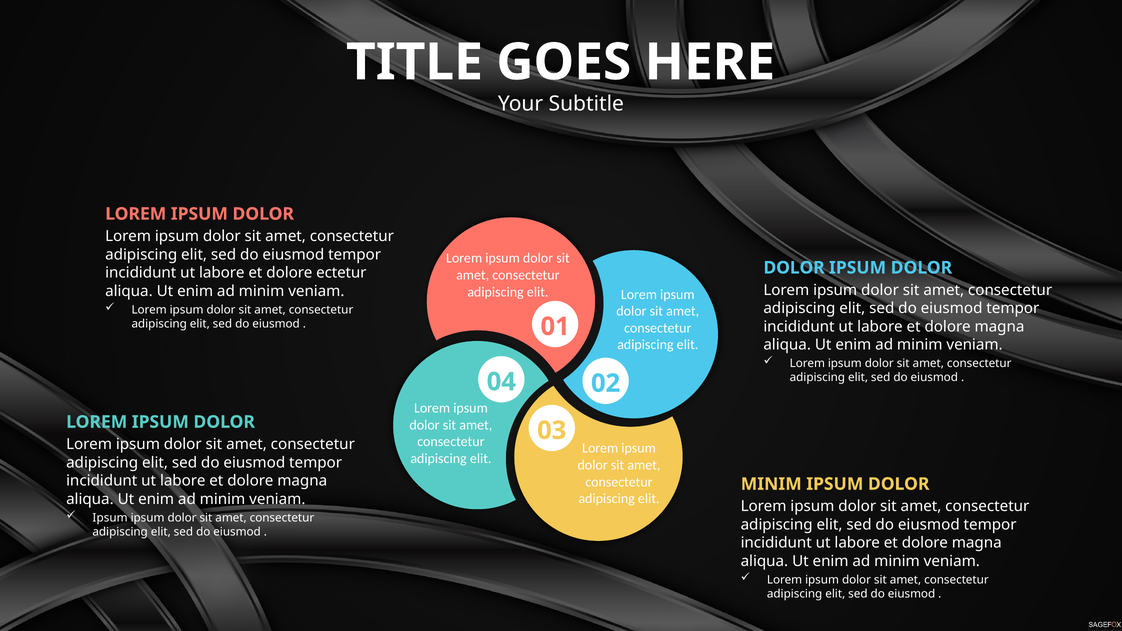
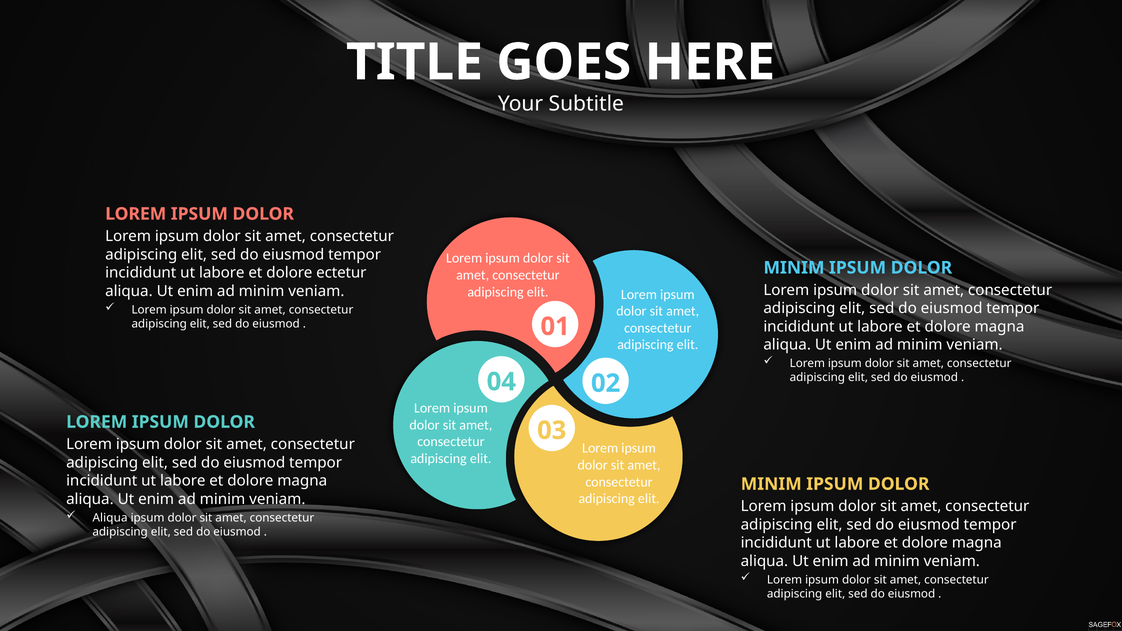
DOLOR: DOLOR -> MINIM (794, 268)
Ipsum: Ipsum -> Aliqua (110, 518)
